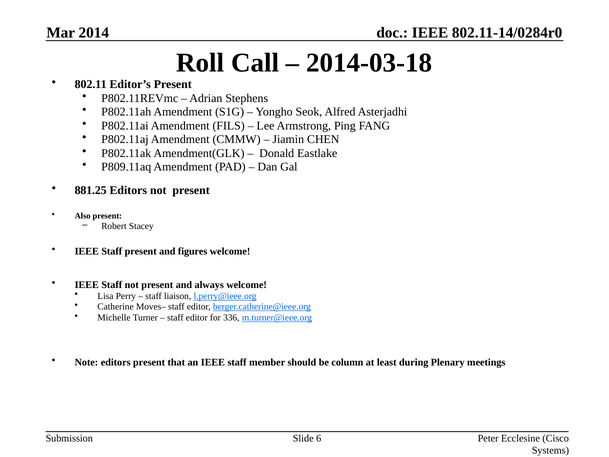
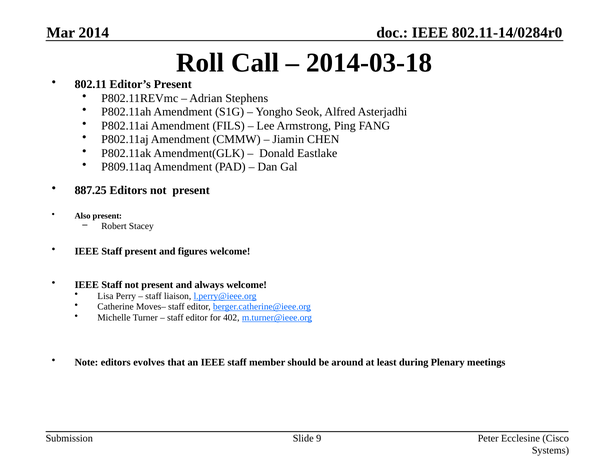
881.25: 881.25 -> 887.25 (91, 190)
336: 336 -> 402 (231, 317)
editors present: present -> evolves (149, 362)
column: column -> around (347, 362)
6: 6 -> 9 (319, 438)
